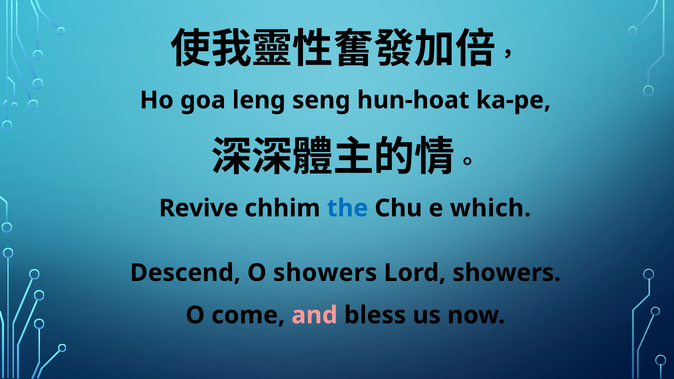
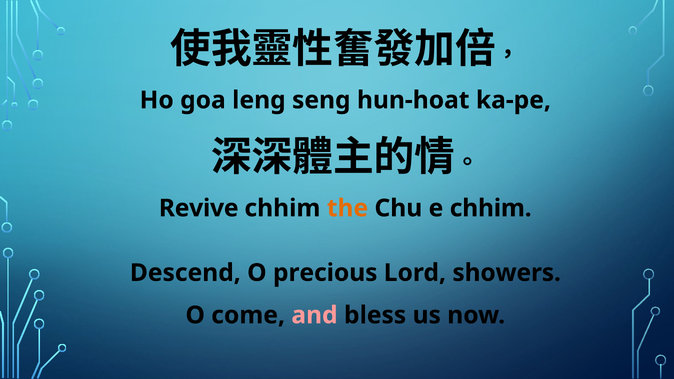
the colour: blue -> orange (347, 208)
e which: which -> chhim (491, 208)
O showers: showers -> precious (325, 273)
